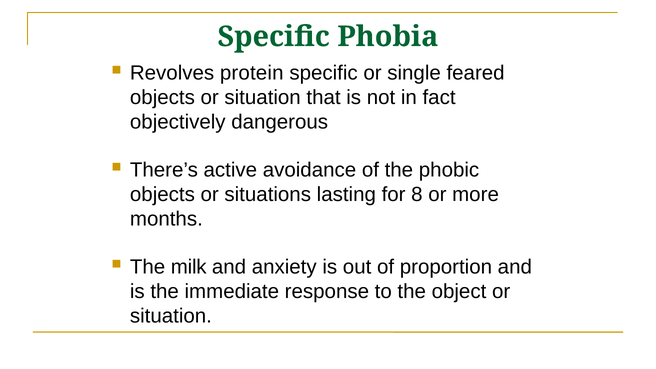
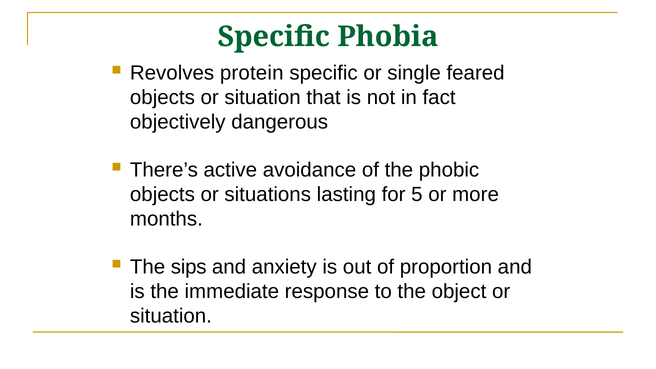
8: 8 -> 5 (417, 194)
milk: milk -> sips (189, 267)
